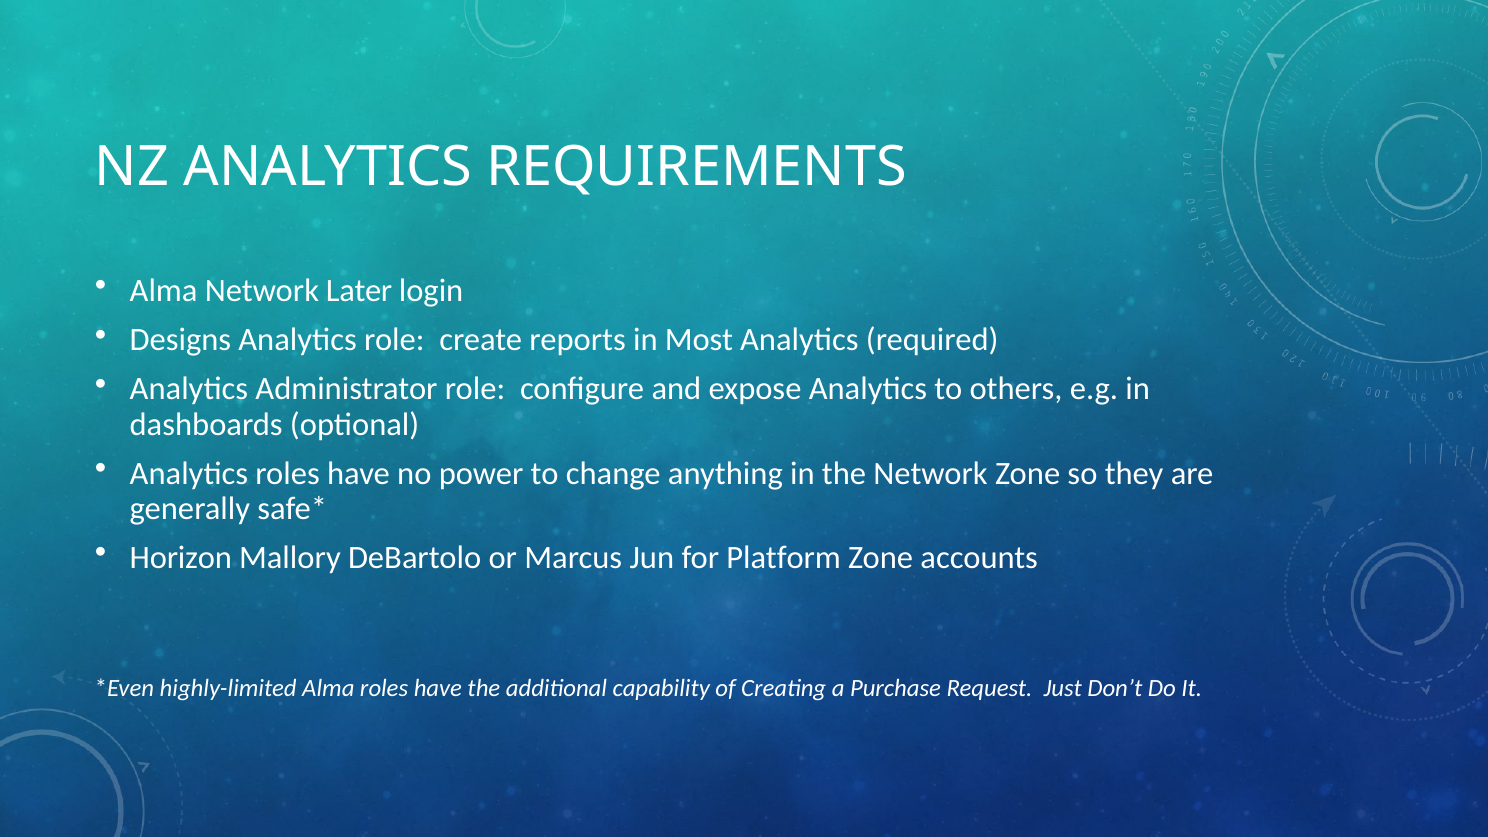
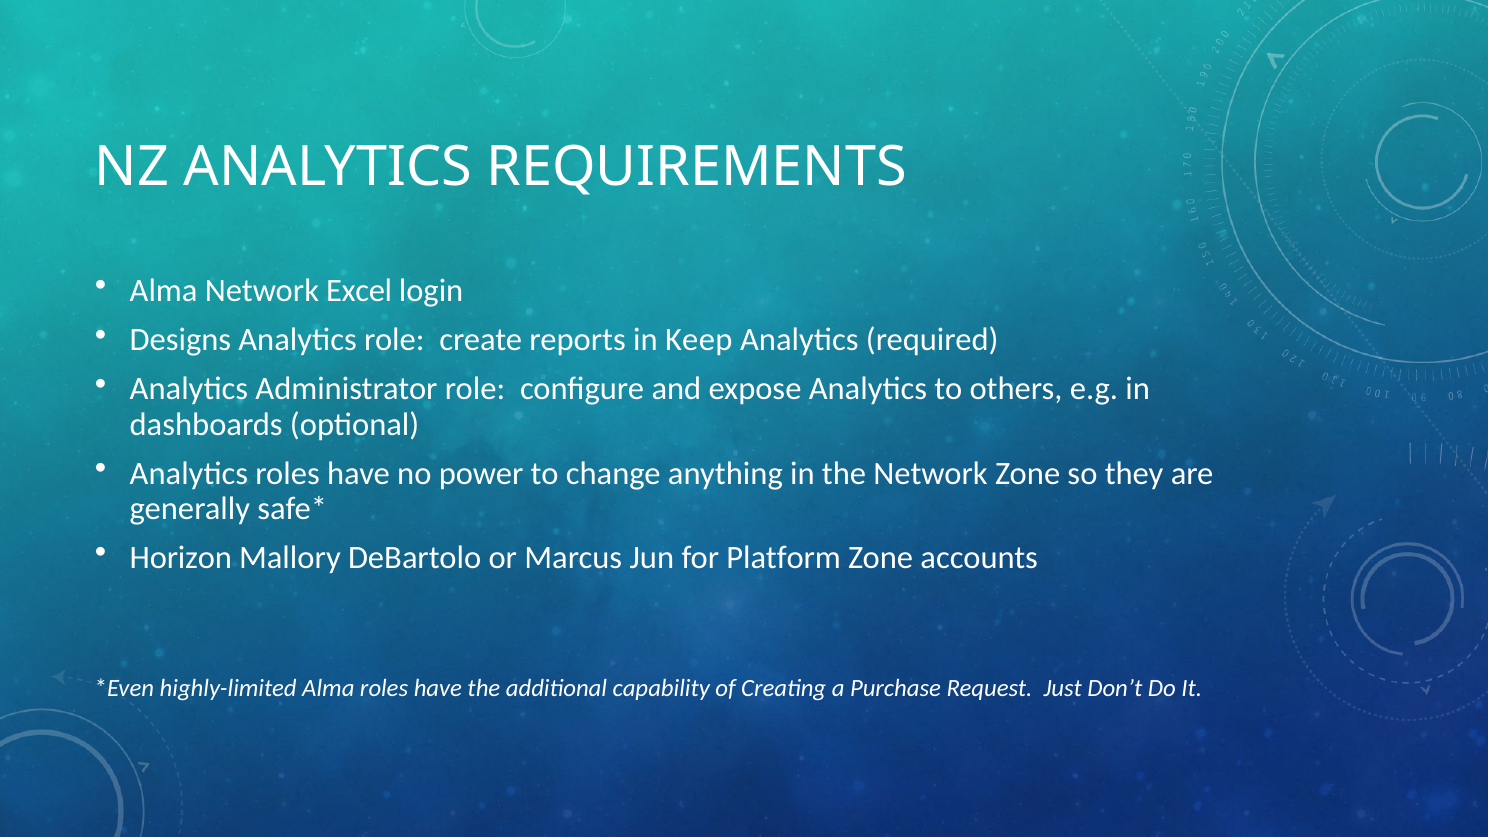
Later: Later -> Excel (359, 291)
Most: Most -> Keep (699, 340)
